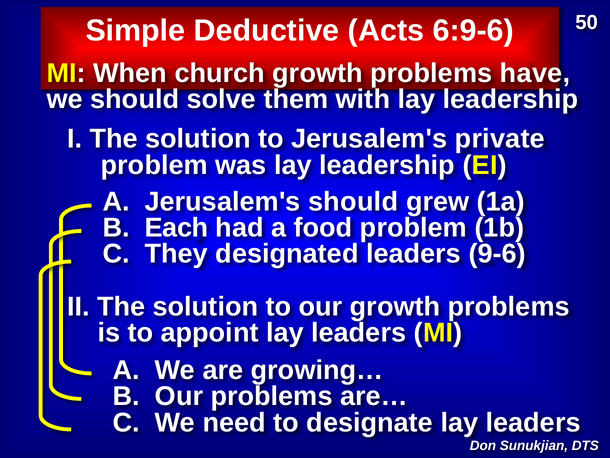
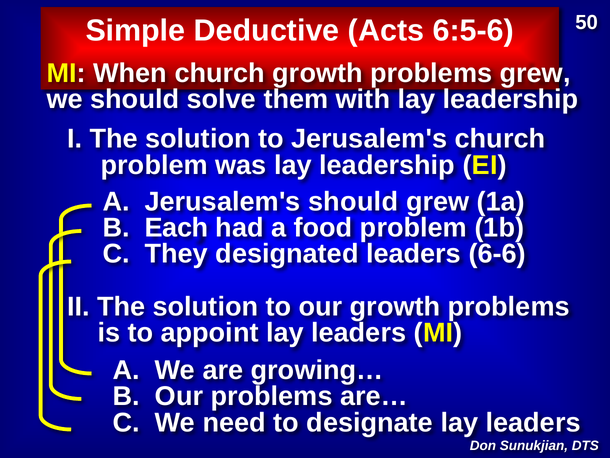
6:9-6: 6:9-6 -> 6:5-6 (473, 31)
problems have: have -> grew (535, 73)
Jerusalem's private: private -> church (500, 139)
9-6: 9-6 -> 6-6 (497, 254)
